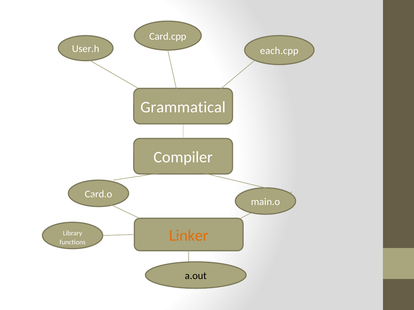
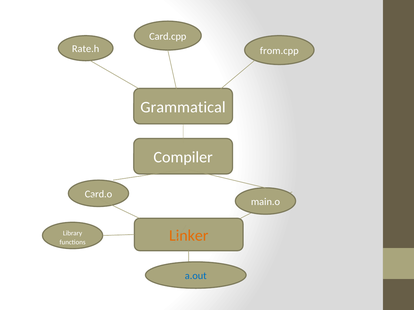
User.h: User.h -> Rate.h (86, 49)
each.cpp: each.cpp -> from.cpp (279, 51)
a.out colour: black -> blue (196, 276)
